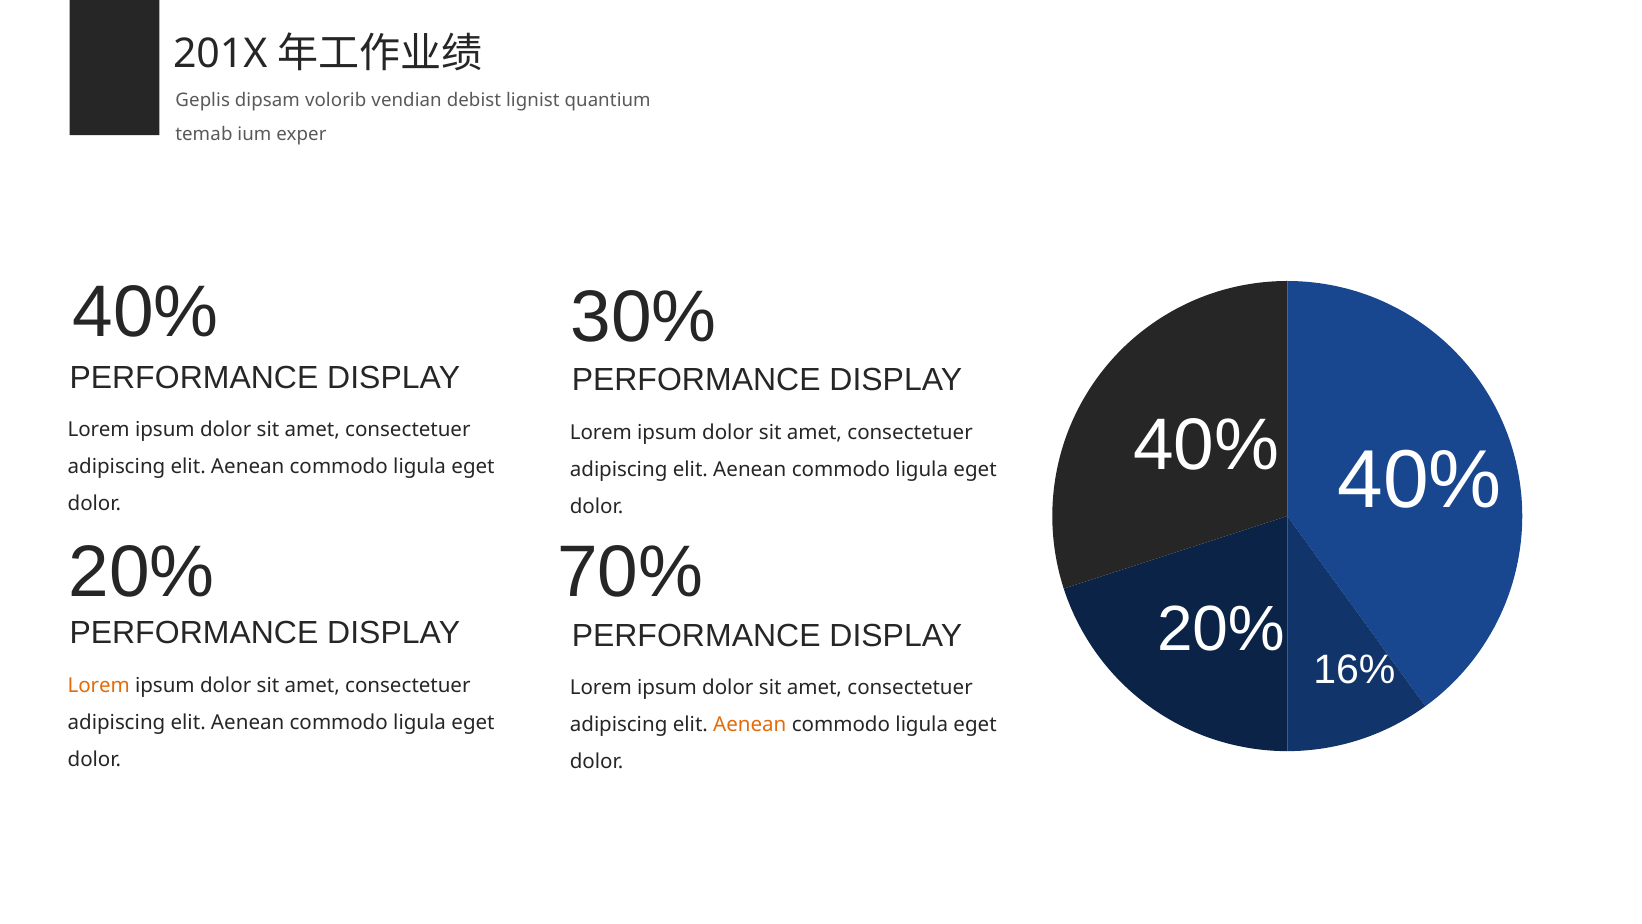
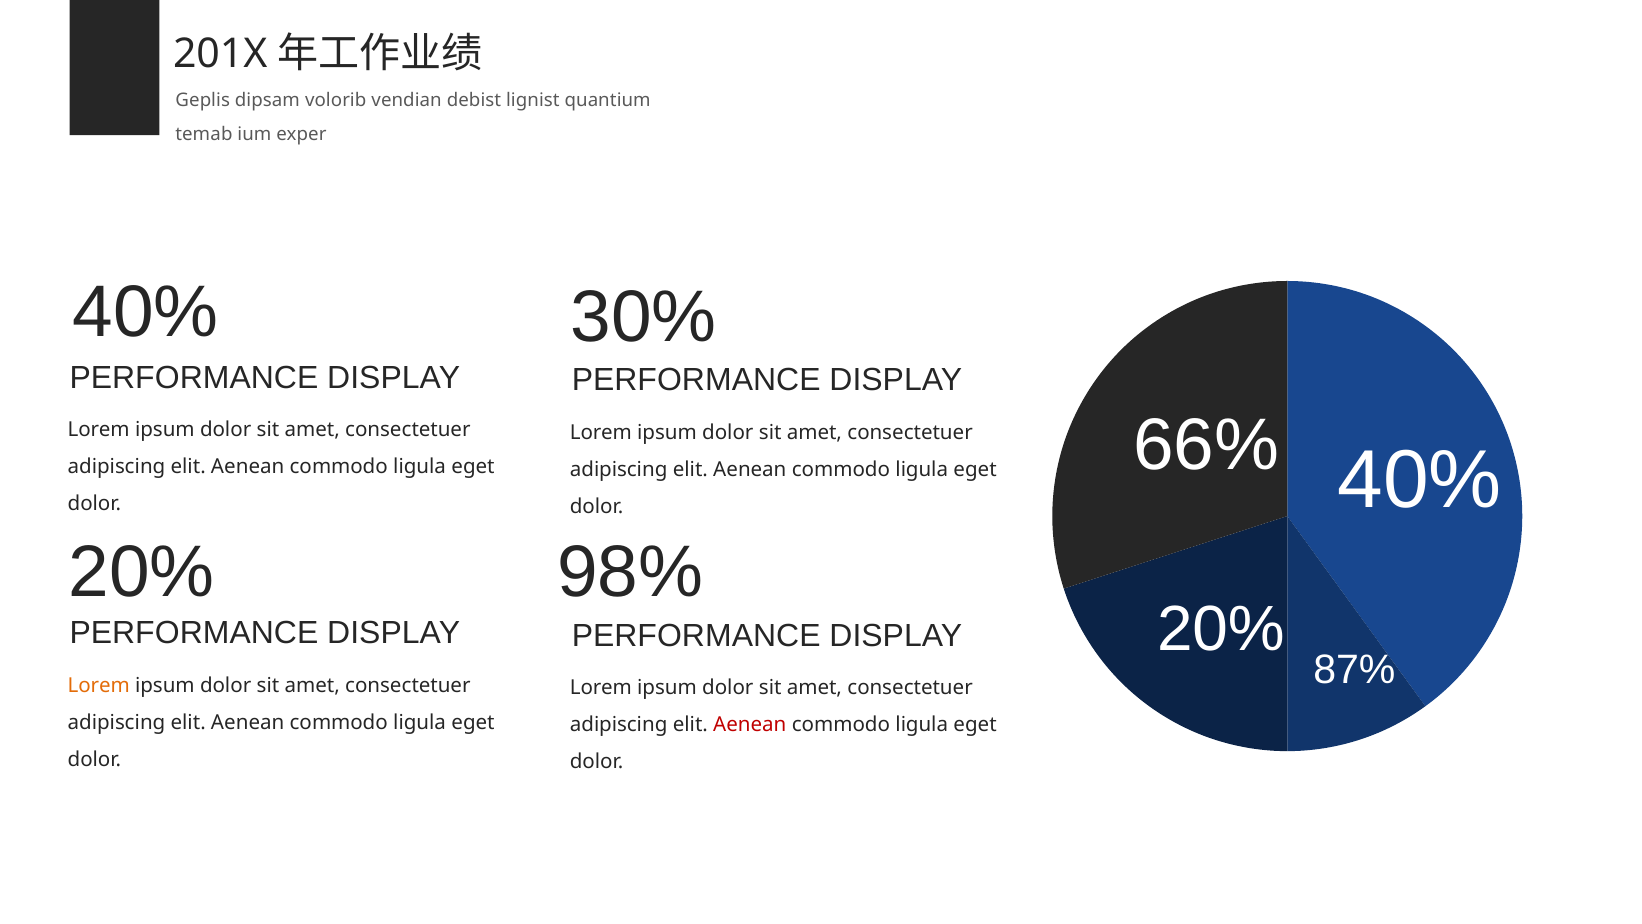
40%: 40% -> 66% (1206, 445)
70%: 70% -> 98% (630, 572)
16%: 16% -> 87% (1354, 670)
Aenean colour: orange -> red (750, 725)
